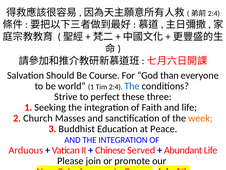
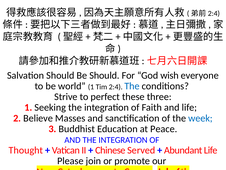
Be Course: Course -> Should (104, 75)
than: than -> wish (170, 75)
Church: Church -> Believe (38, 118)
week colour: orange -> blue (200, 118)
Arduous: Arduous -> Thought (26, 150)
